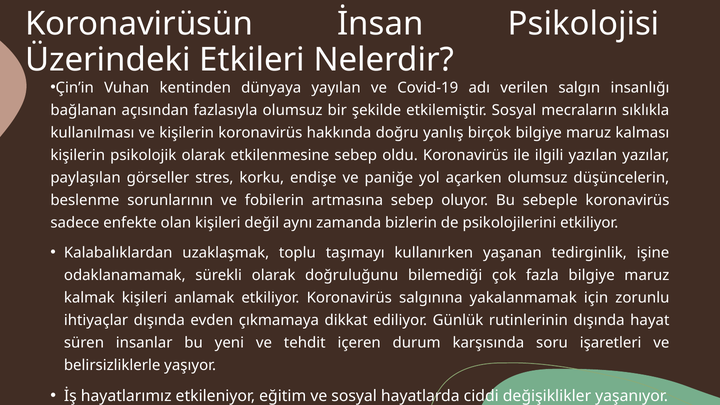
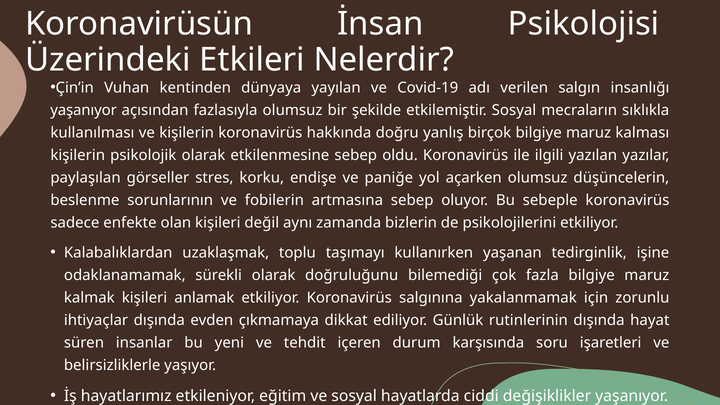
bağlanan: bağlanan -> yaşanıyor (84, 110)
